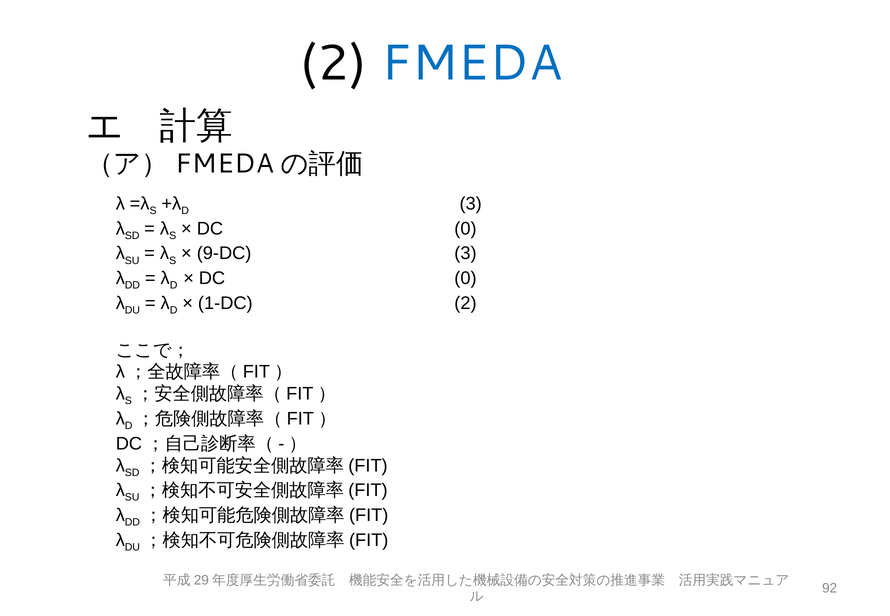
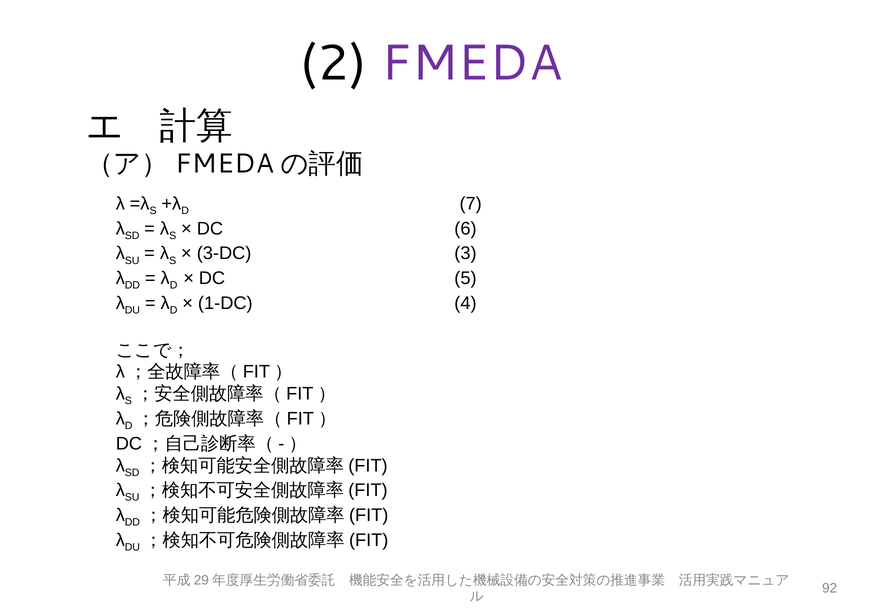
FMEDA colour: blue -> purple (472, 63)
3: 3 -> 7 (471, 204)
0: 0 -> 6 (465, 229)
9-DC: 9-DC -> 3-DC (224, 254)
0: 0 -> 5 (465, 278)
1-DC 2: 2 -> 4 (465, 303)
